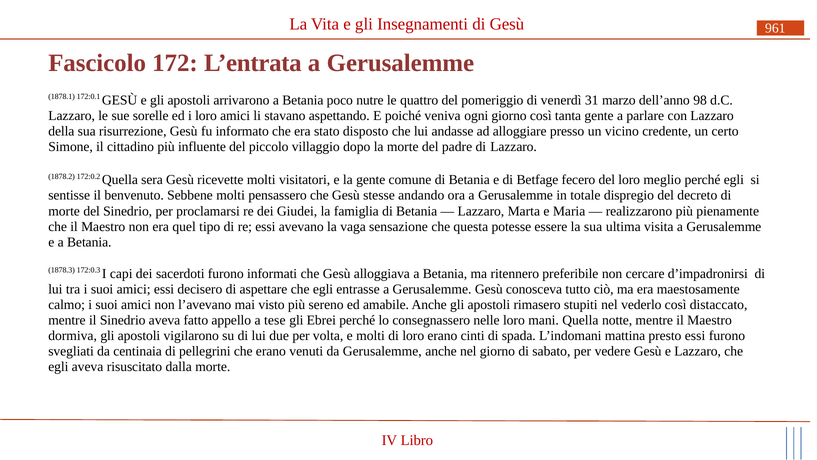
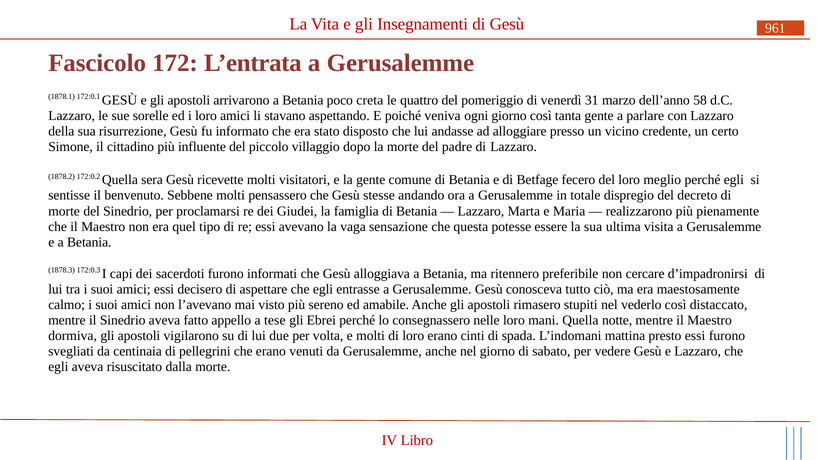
nutre: nutre -> creta (370, 100)
98: 98 -> 58 (700, 100)
